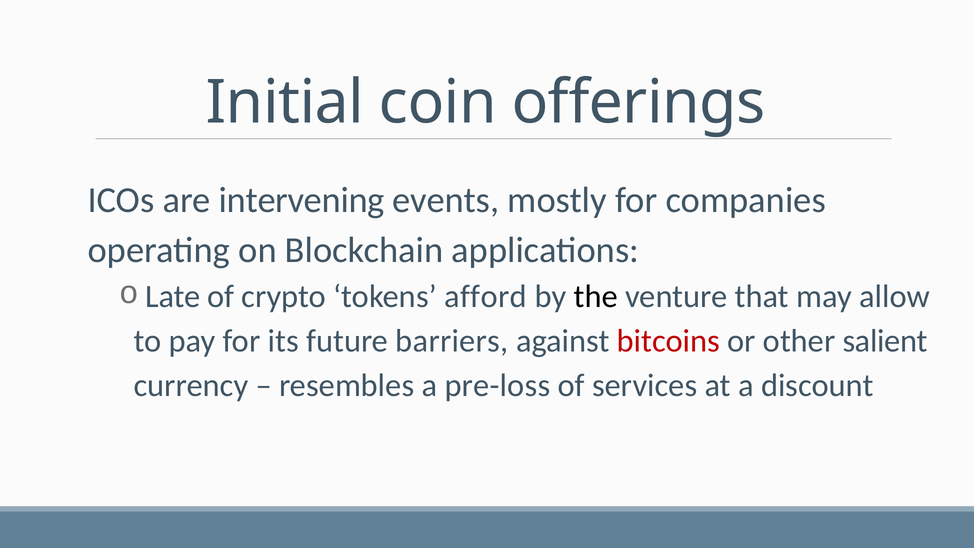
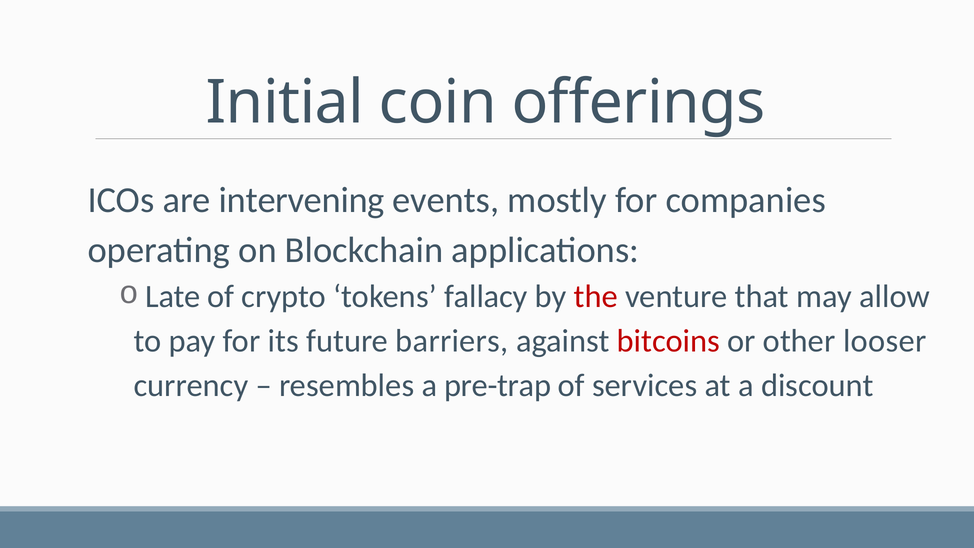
afford: afford -> fallacy (486, 297)
the colour: black -> red (596, 297)
salient: salient -> looser (885, 341)
pre-loss: pre-loss -> pre-trap (498, 386)
